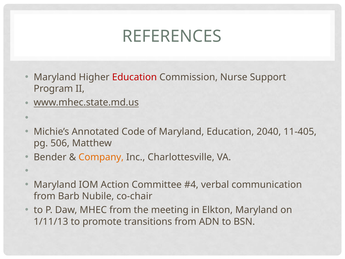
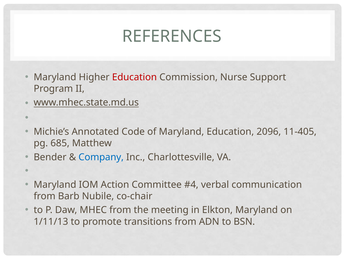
2040: 2040 -> 2096 (269, 132)
506: 506 -> 685 (60, 143)
Company colour: orange -> blue (101, 157)
